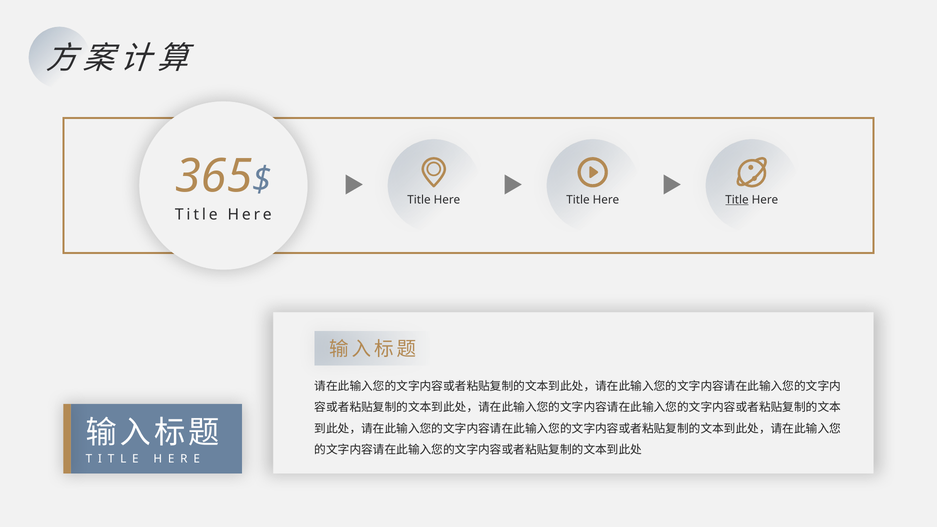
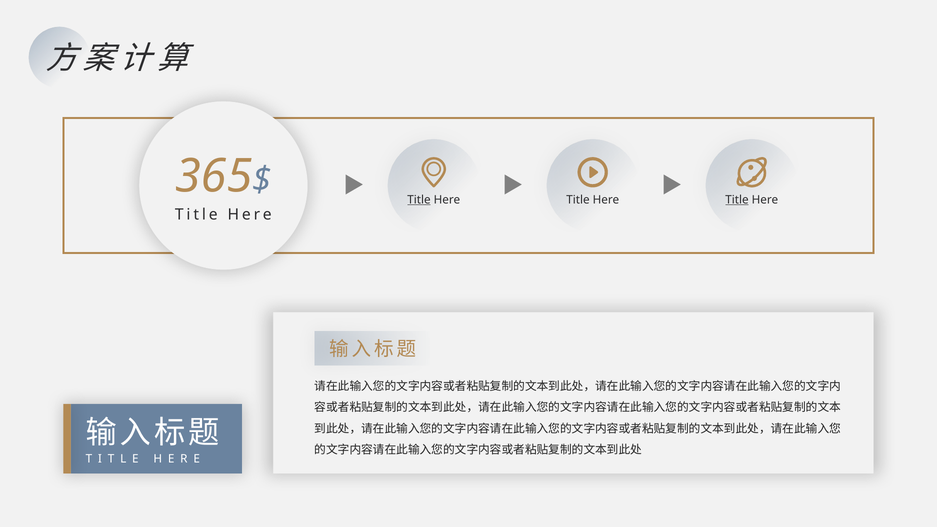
Title underline: none -> present (419, 200)
